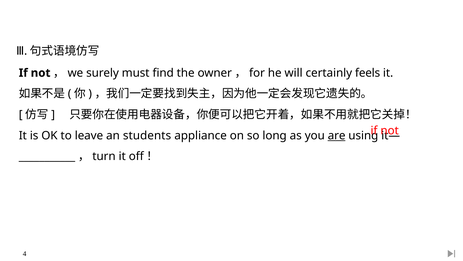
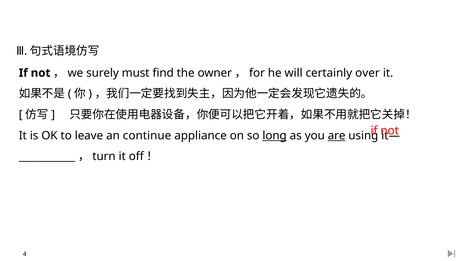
feels: feels -> over (367, 73)
students: students -> continue (147, 135)
long underline: none -> present (275, 135)
